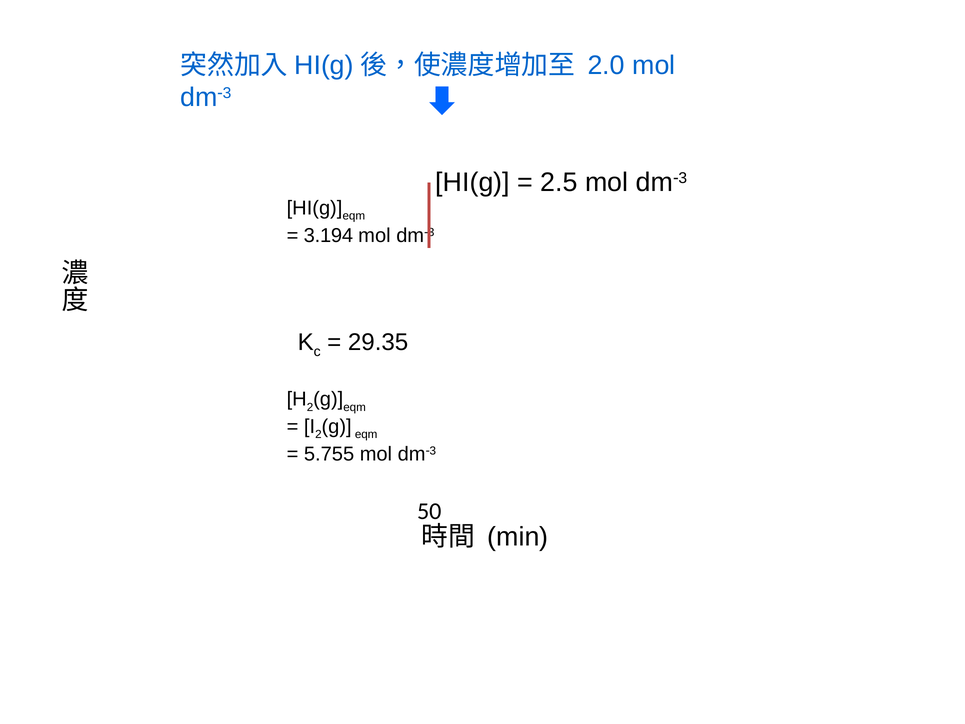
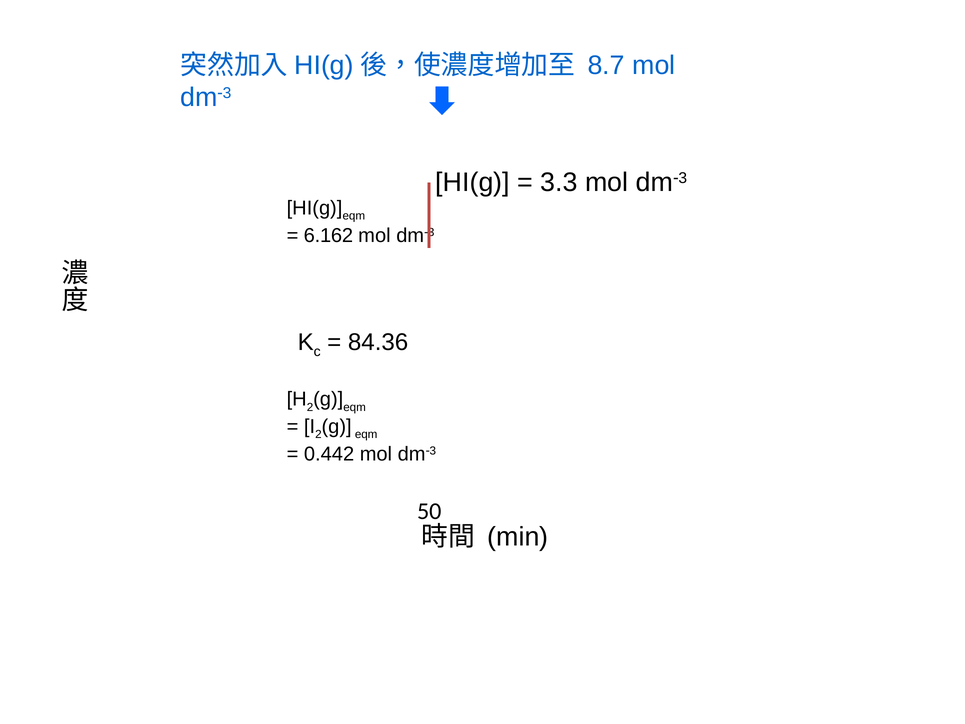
2.0: 2.0 -> 8.7 (606, 65)
2.5: 2.5 -> 3.3 (559, 182)
3.194: 3.194 -> 6.162 (328, 236)
29.35: 29.35 -> 84.36 (378, 342)
5.755: 5.755 -> 0.442 (329, 454)
